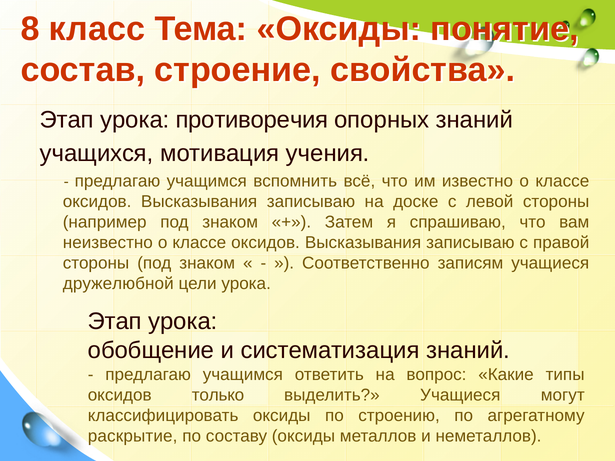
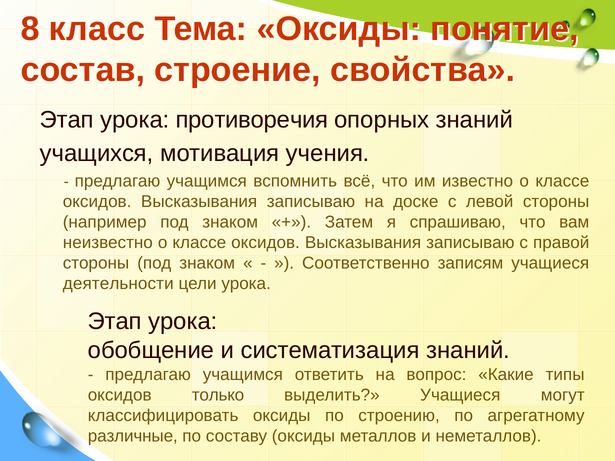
дружелюбной: дружелюбной -> деятельности (118, 284)
раскрытие: раскрытие -> различные (133, 436)
